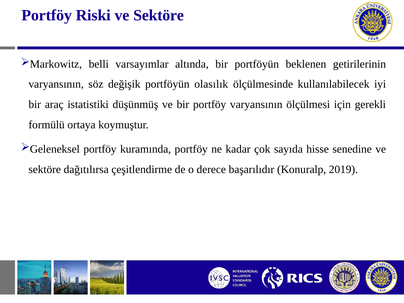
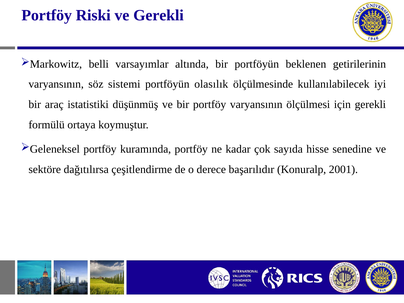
Riski ve Sektöre: Sektöre -> Gerekli (159, 15)
değişik: değişik -> sistemi (124, 84)
2019: 2019 -> 2001 (343, 169)
